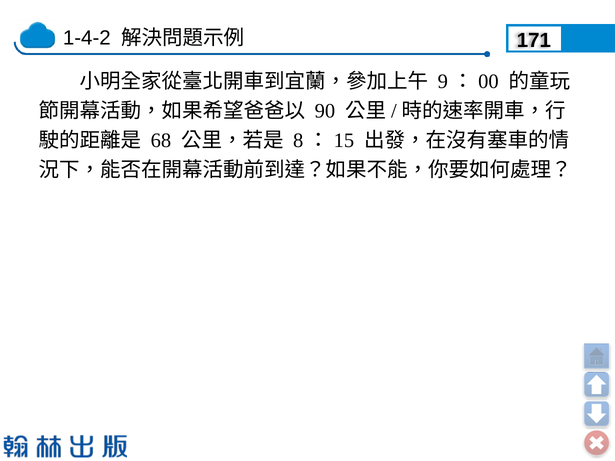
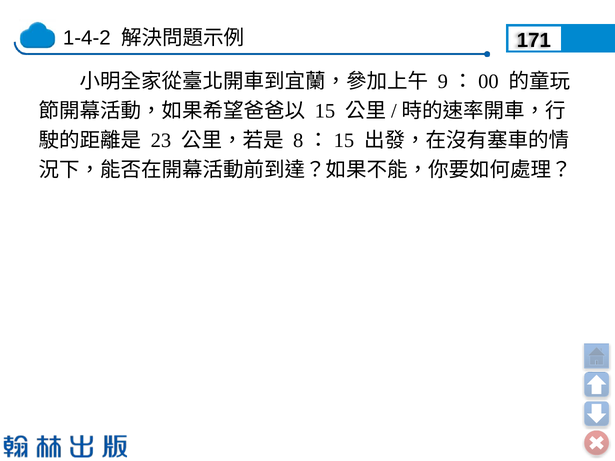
90: 90 -> 15 (325, 111)
68: 68 -> 23 (161, 141)
